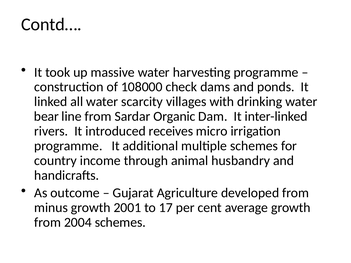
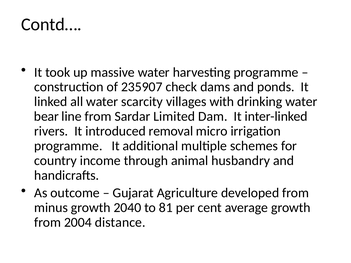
108000: 108000 -> 235907 (142, 87)
Organic: Organic -> Limited (174, 117)
receives: receives -> removal (171, 131)
2001: 2001 -> 2040 (127, 208)
17: 17 -> 81 (166, 208)
2004 schemes: schemes -> distance (120, 223)
